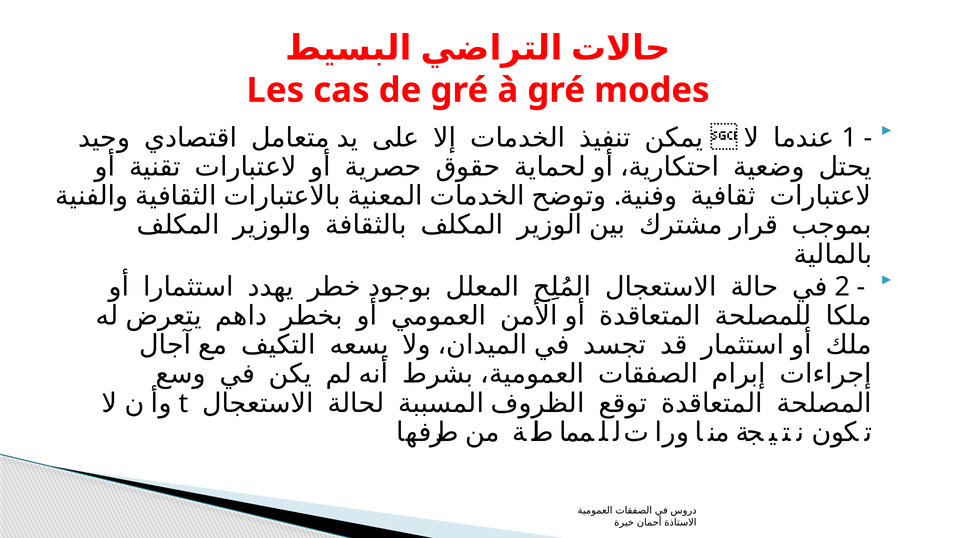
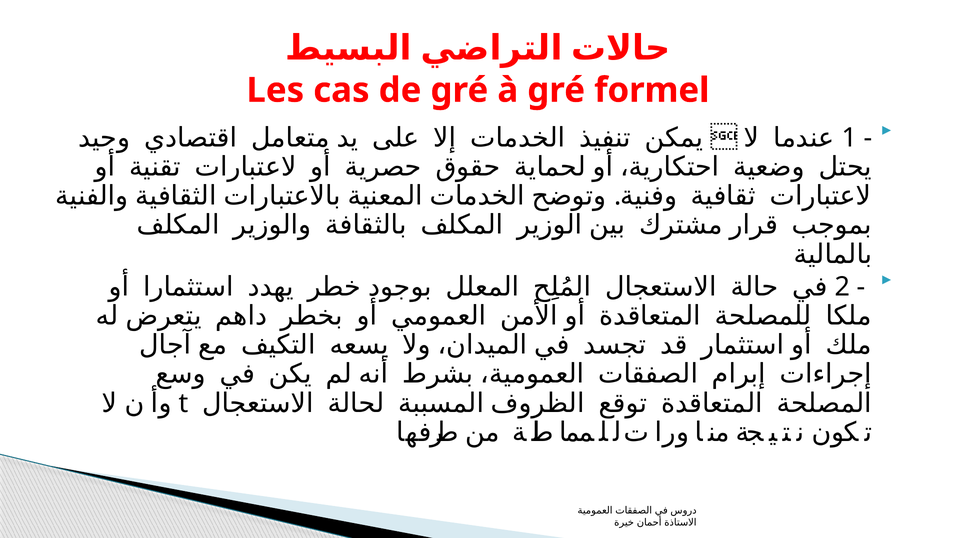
modes: modes -> formel (652, 90)
